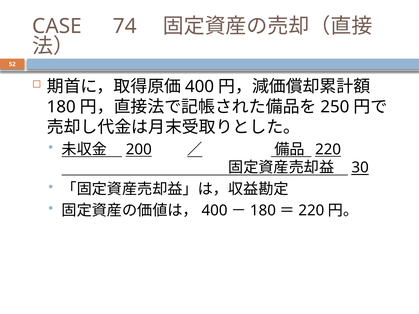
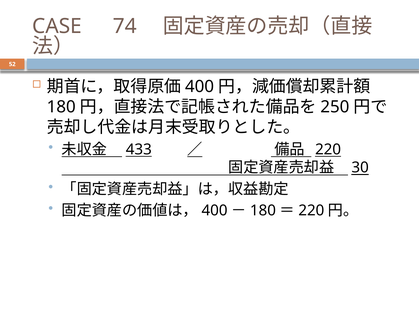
200: 200 -> 433 (139, 150)
